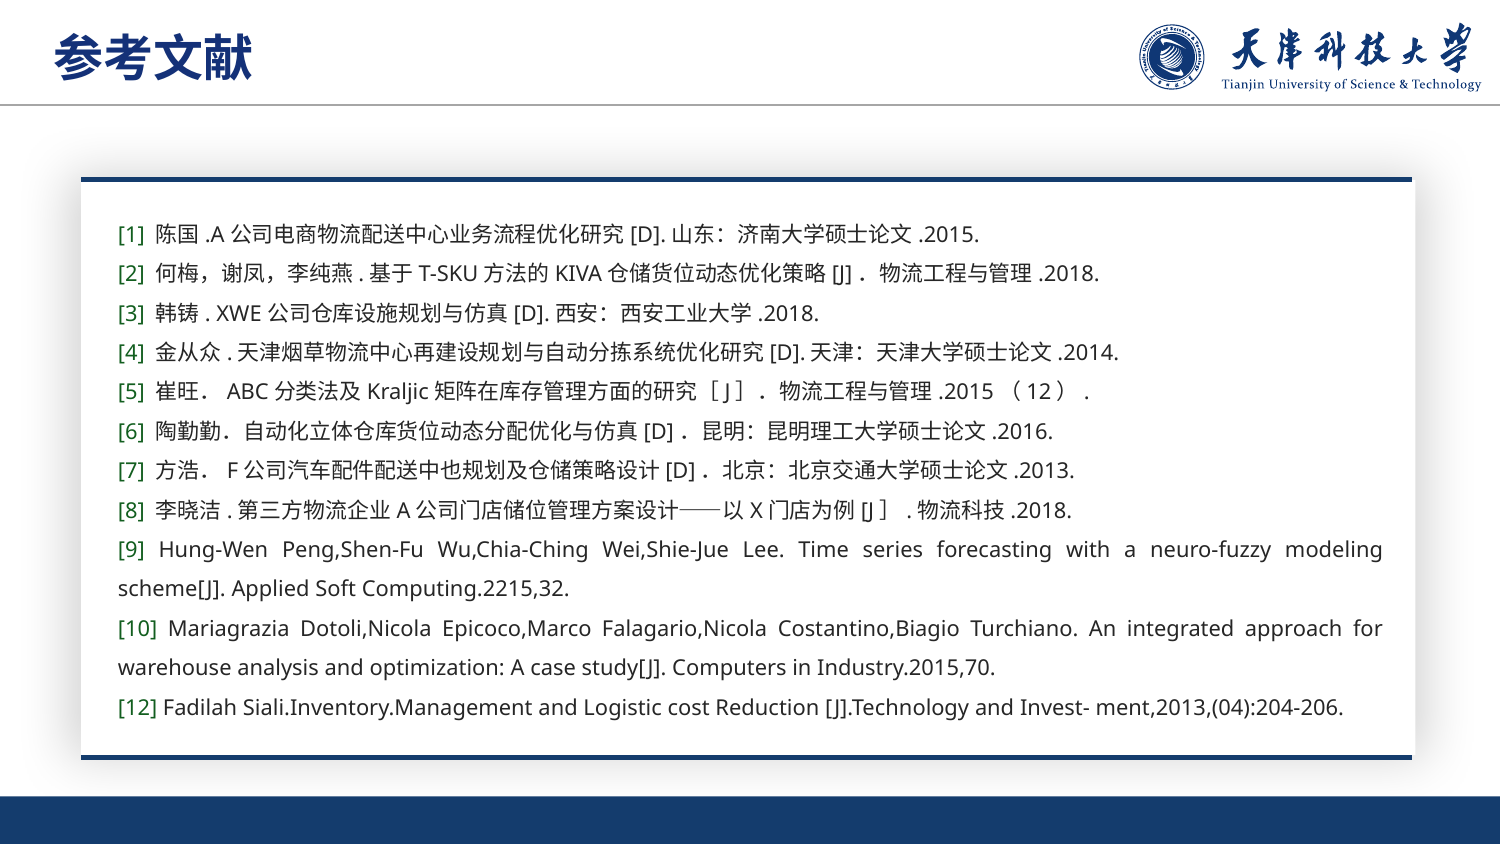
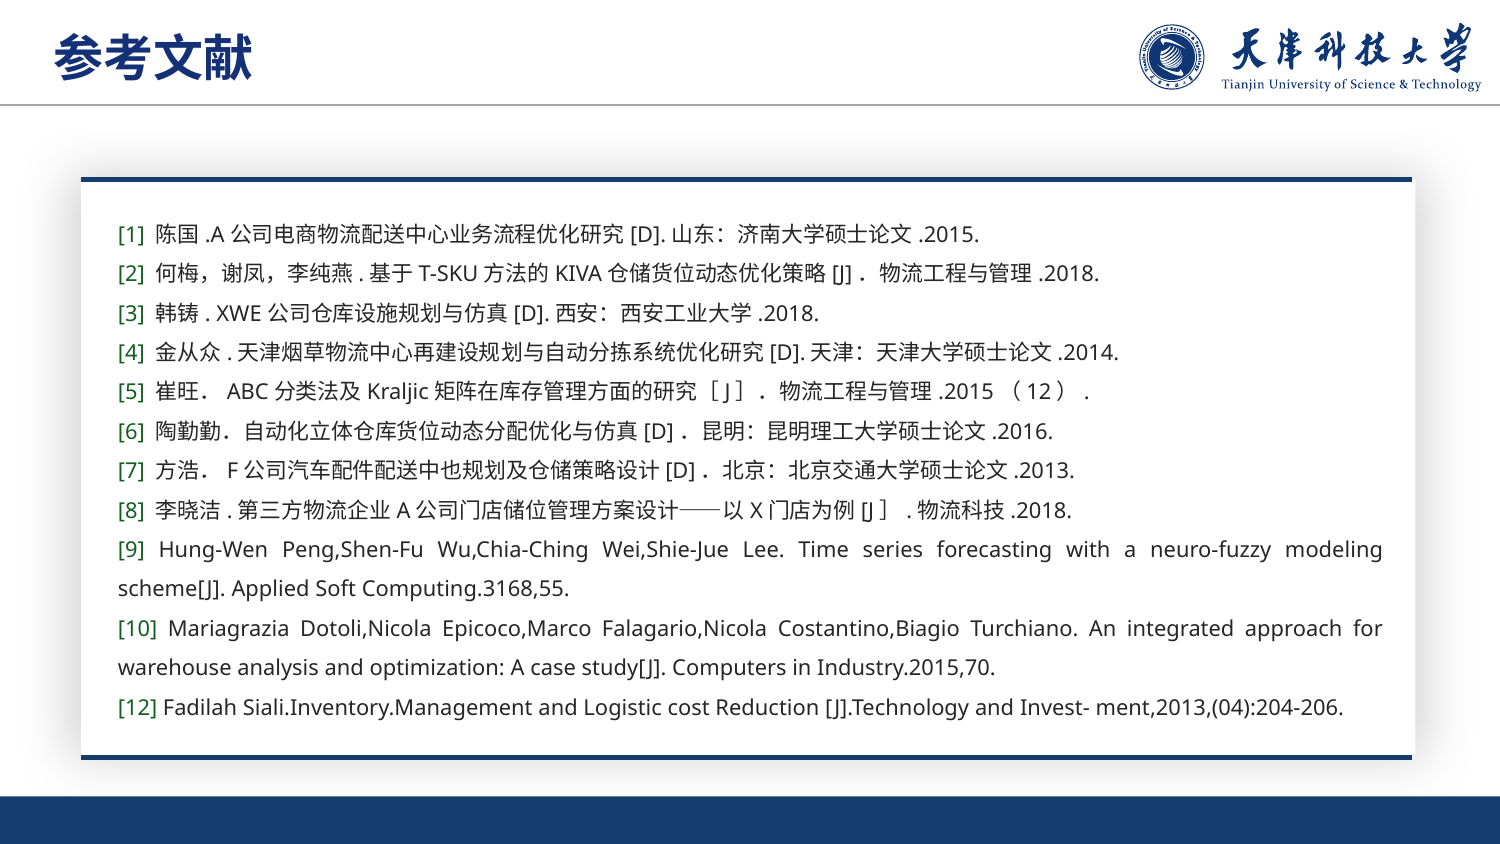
Computing.2215,32: Computing.2215,32 -> Computing.3168,55 (466, 590)
